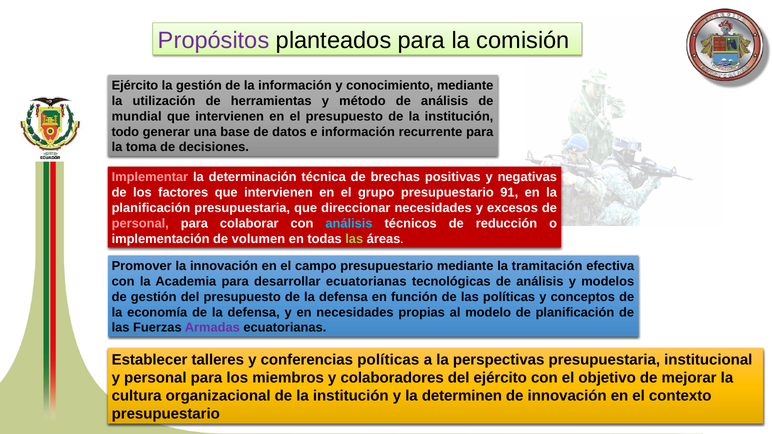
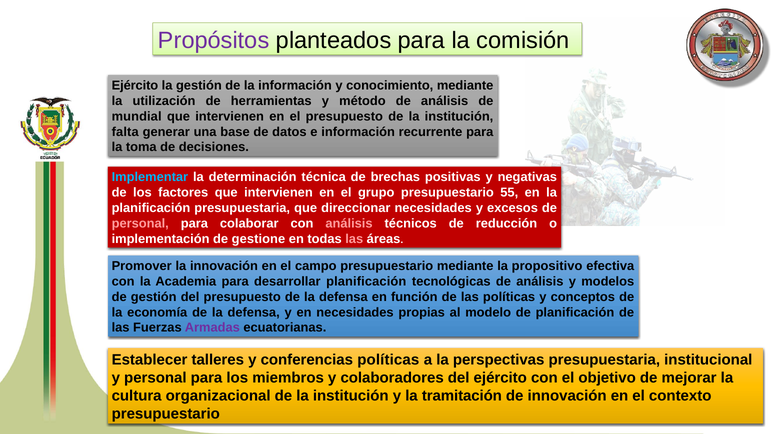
todo: todo -> falta (125, 132)
Implementar colour: pink -> light blue (150, 177)
91: 91 -> 55 (509, 193)
análisis colour: light blue -> pink (349, 224)
volumen: volumen -> gestione (258, 239)
las colour: light green -> pink (354, 239)
tramitación: tramitación -> propositivo (547, 266)
desarrollar ecuatorianas: ecuatorianas -> planificación (366, 282)
determinen: determinen -> tramitación (462, 396)
